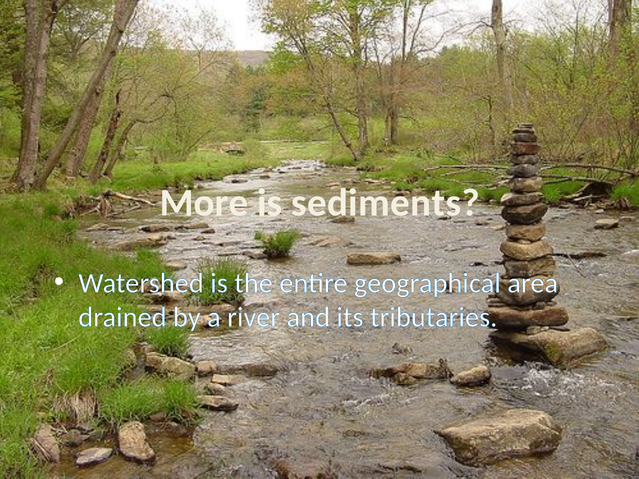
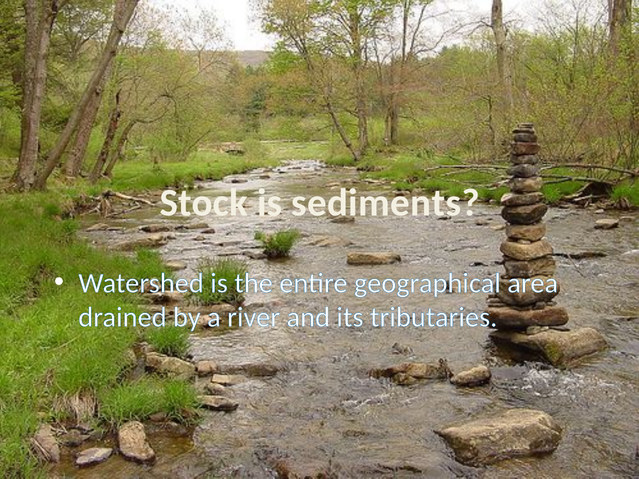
More: More -> Stock (204, 203)
